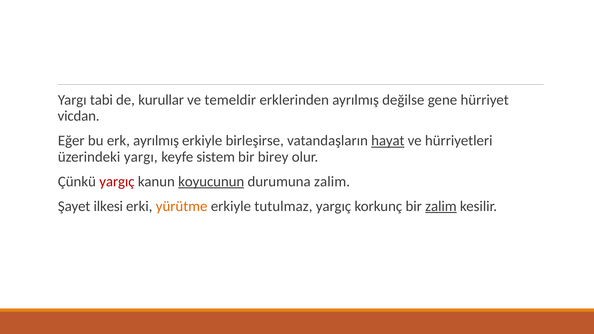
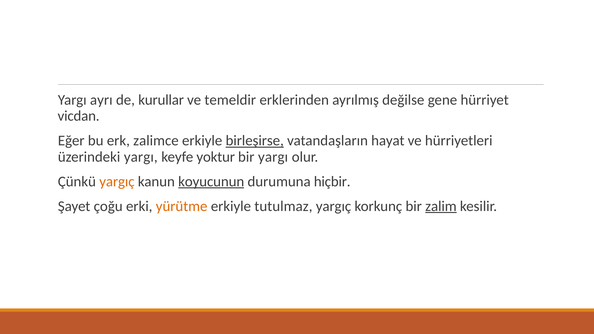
tabi: tabi -> ayrı (101, 100)
erk ayrılmış: ayrılmış -> zalimce (156, 141)
birleşirse underline: none -> present (255, 141)
hayat underline: present -> none (388, 141)
sistem: sistem -> yoktur (216, 157)
bir birey: birey -> yargı (273, 157)
yargıç colour: red -> orange (117, 182)
durumuna zalim: zalim -> hiçbir (332, 182)
ilkesi: ilkesi -> çoğu (108, 206)
